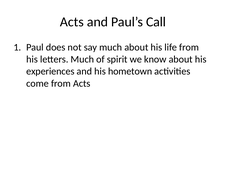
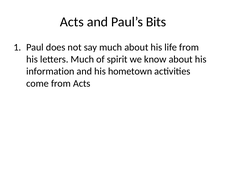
Call: Call -> Bits (156, 22)
experiences: experiences -> information (50, 72)
